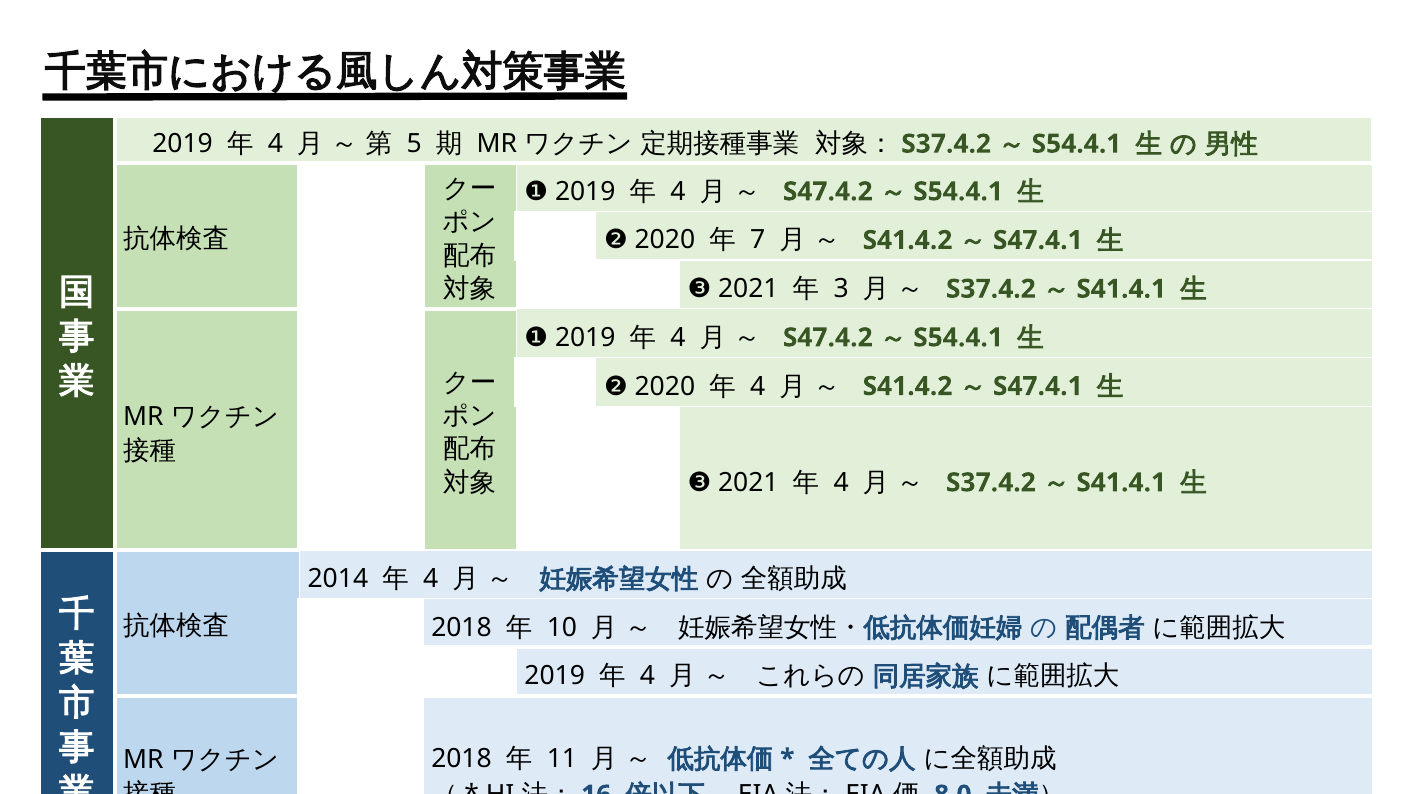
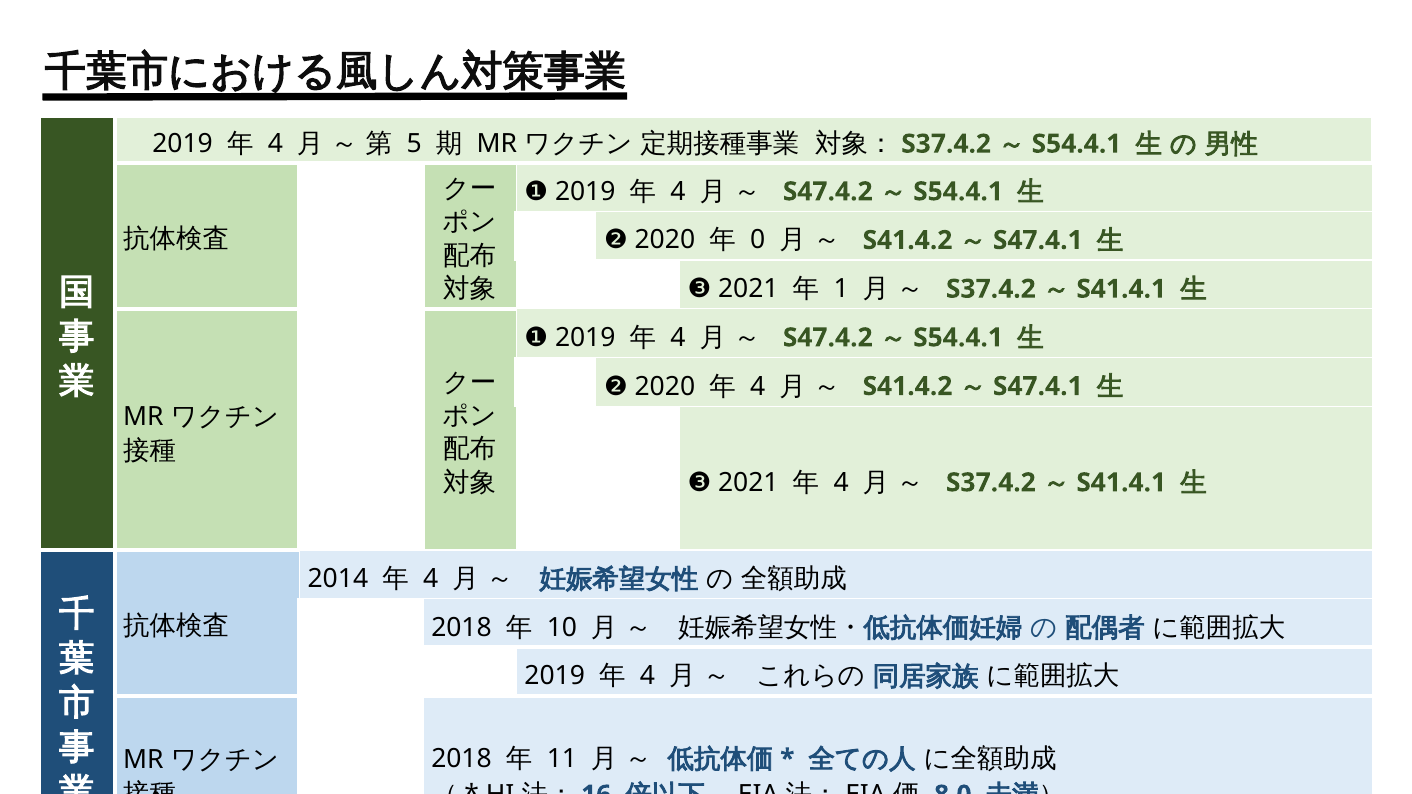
7: 7 -> 0 (758, 240)
3: 3 -> 1 (841, 289)
